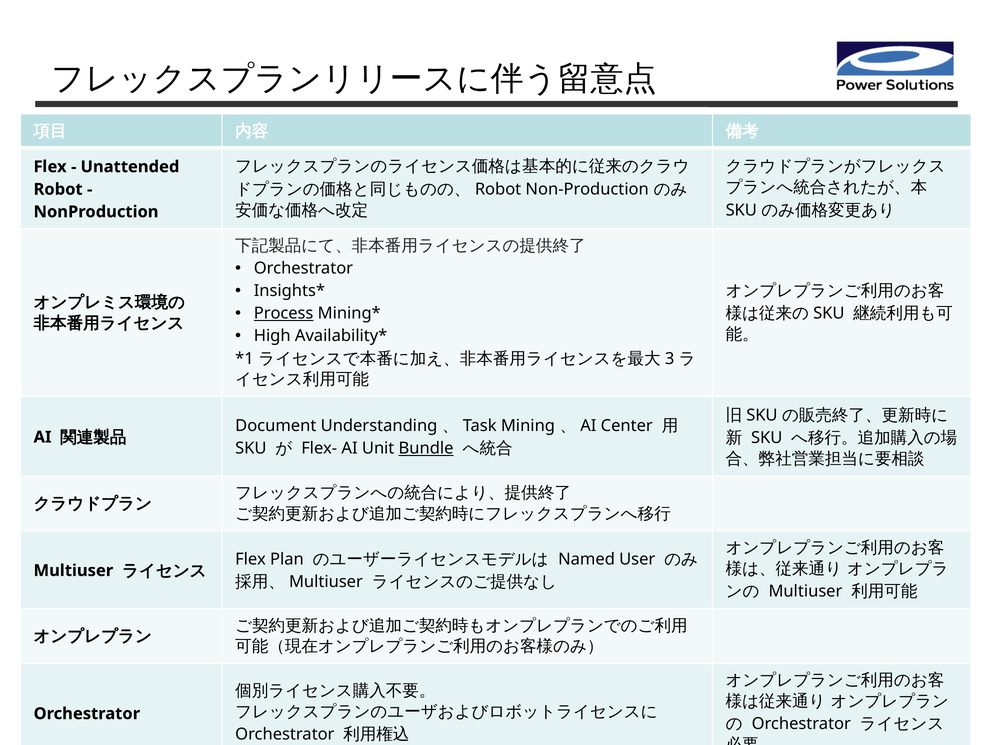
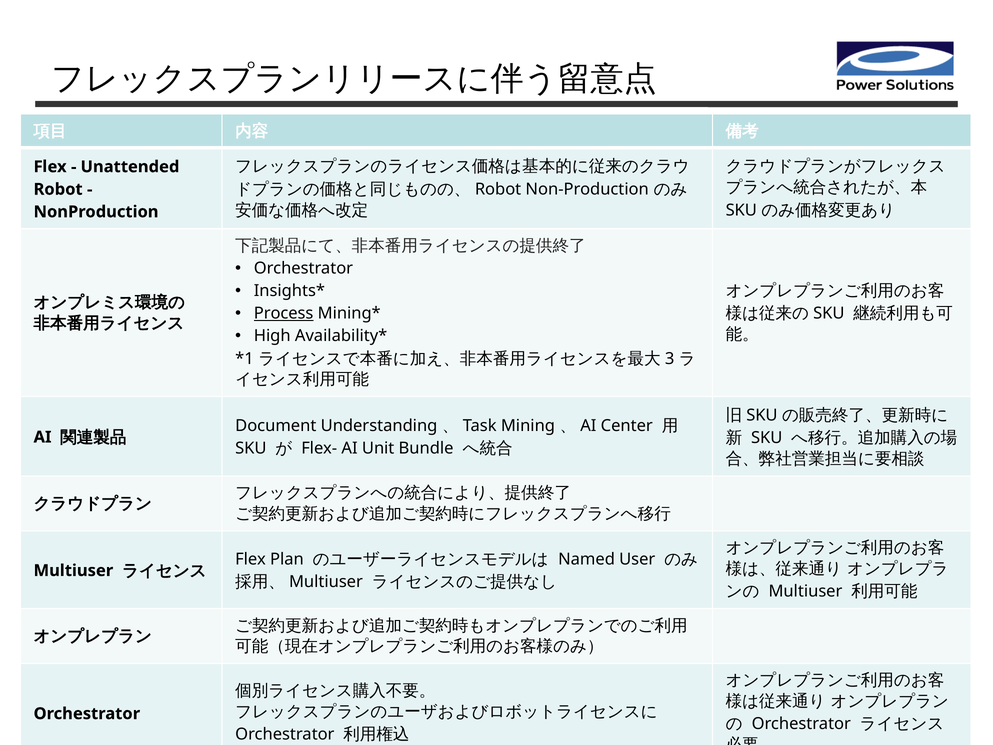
Bundle underline: present -> none (426, 448)
